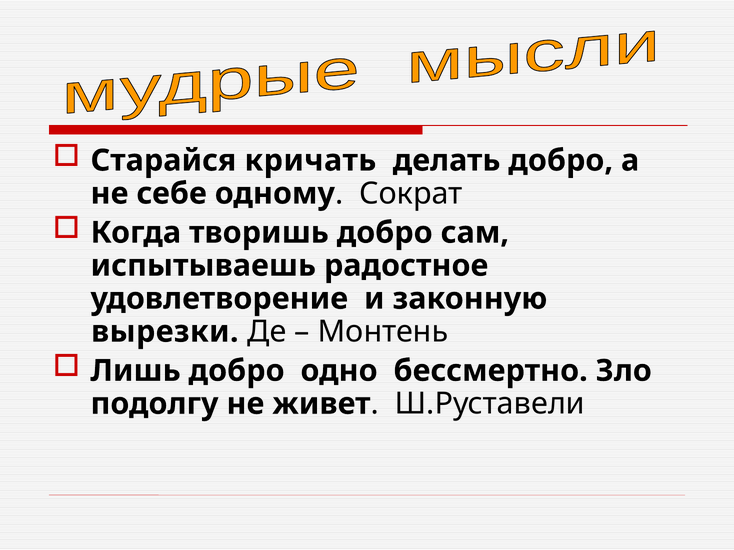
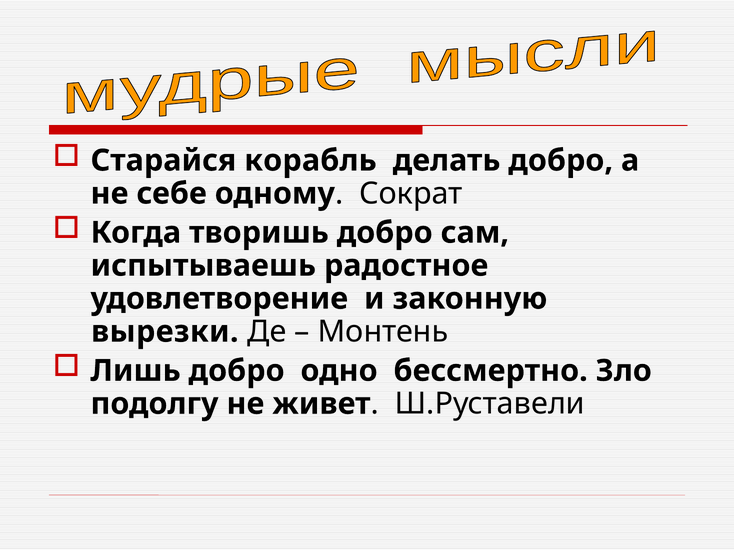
кричать: кричать -> корабль (310, 161)
